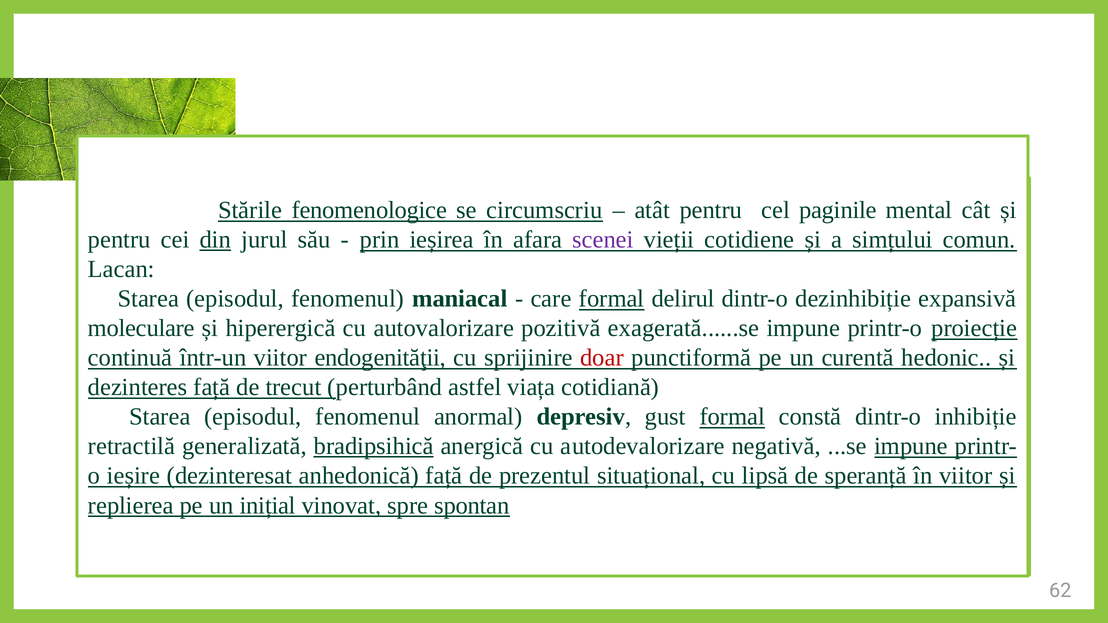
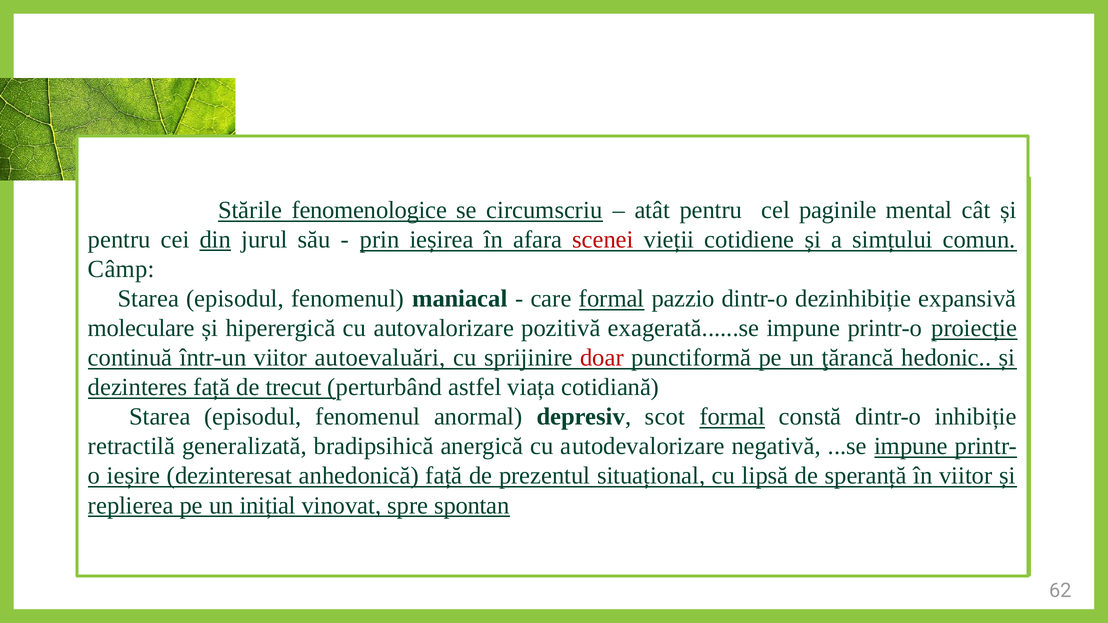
scenei colour: purple -> red (603, 240)
Lacan: Lacan -> Câmp (121, 269)
delirul: delirul -> pazzio (683, 299)
endogenităţii: endogenităţii -> autoevaluări (380, 358)
curentă: curentă -> ţărancă (858, 358)
gust: gust -> scot (665, 417)
bradipsihică underline: present -> none (374, 447)
